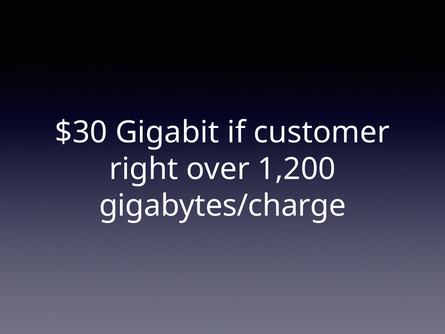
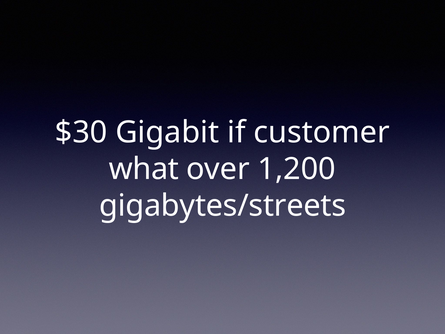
right: right -> what (144, 169)
gigabytes/charge: gigabytes/charge -> gigabytes/streets (223, 206)
